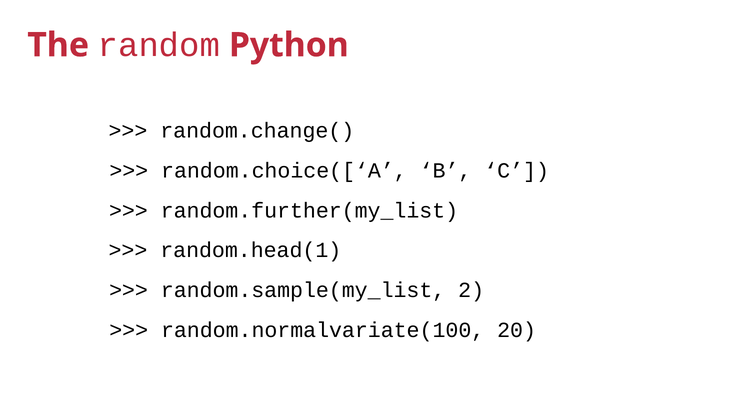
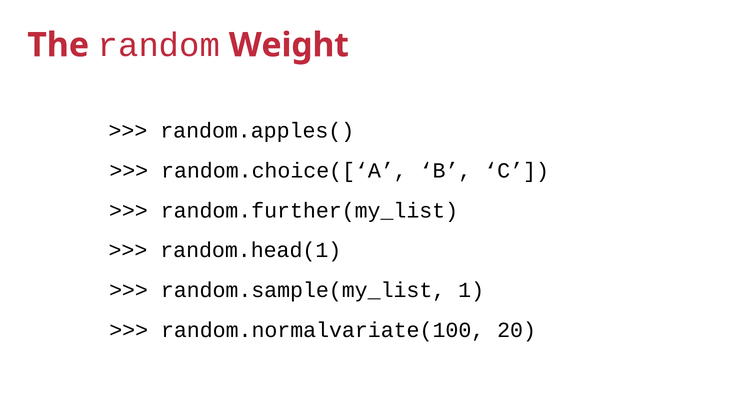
Python: Python -> Weight (289, 45)
random.change(: random.change( -> random.apples( (257, 131)
2: 2 -> 1 (471, 290)
